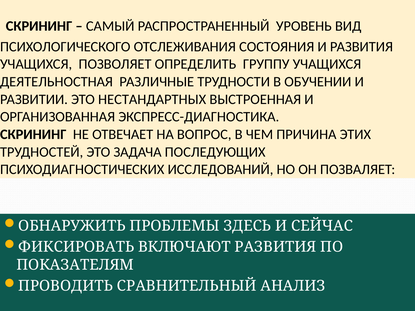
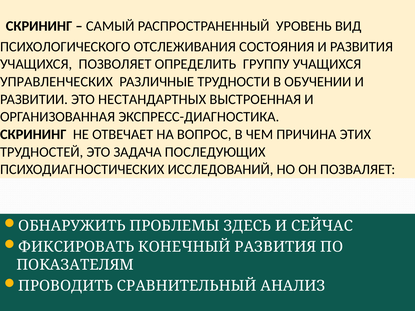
ДЕЯТЕЛЬНОСТНАЯ: ДЕЯТЕЛЬНОСТНАЯ -> УПРАВЛЕНЧЕСКИХ (56, 82)
ВКЛЮЧАЮТ: ВКЛЮЧАЮТ -> КОНЕЧНЫЙ (184, 247)
